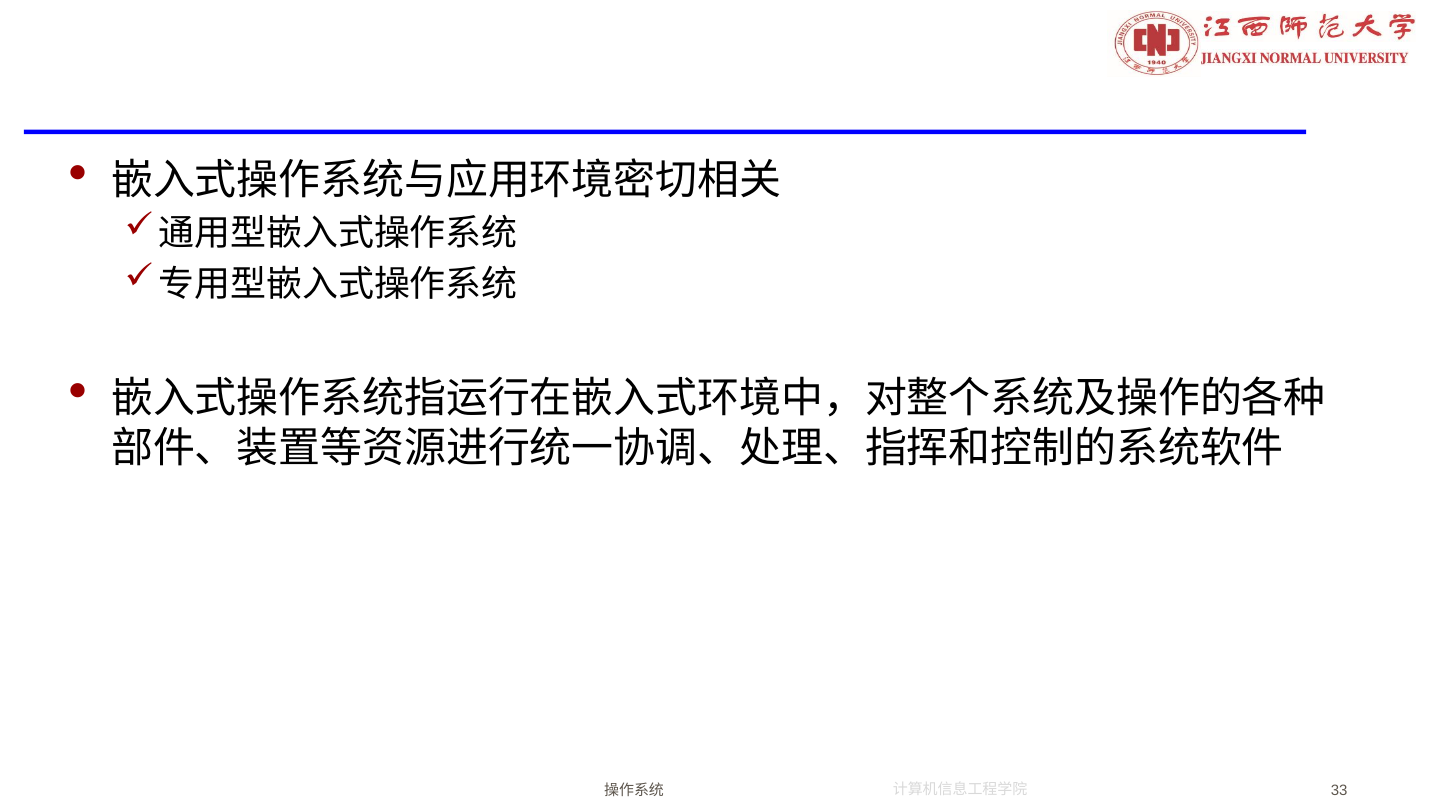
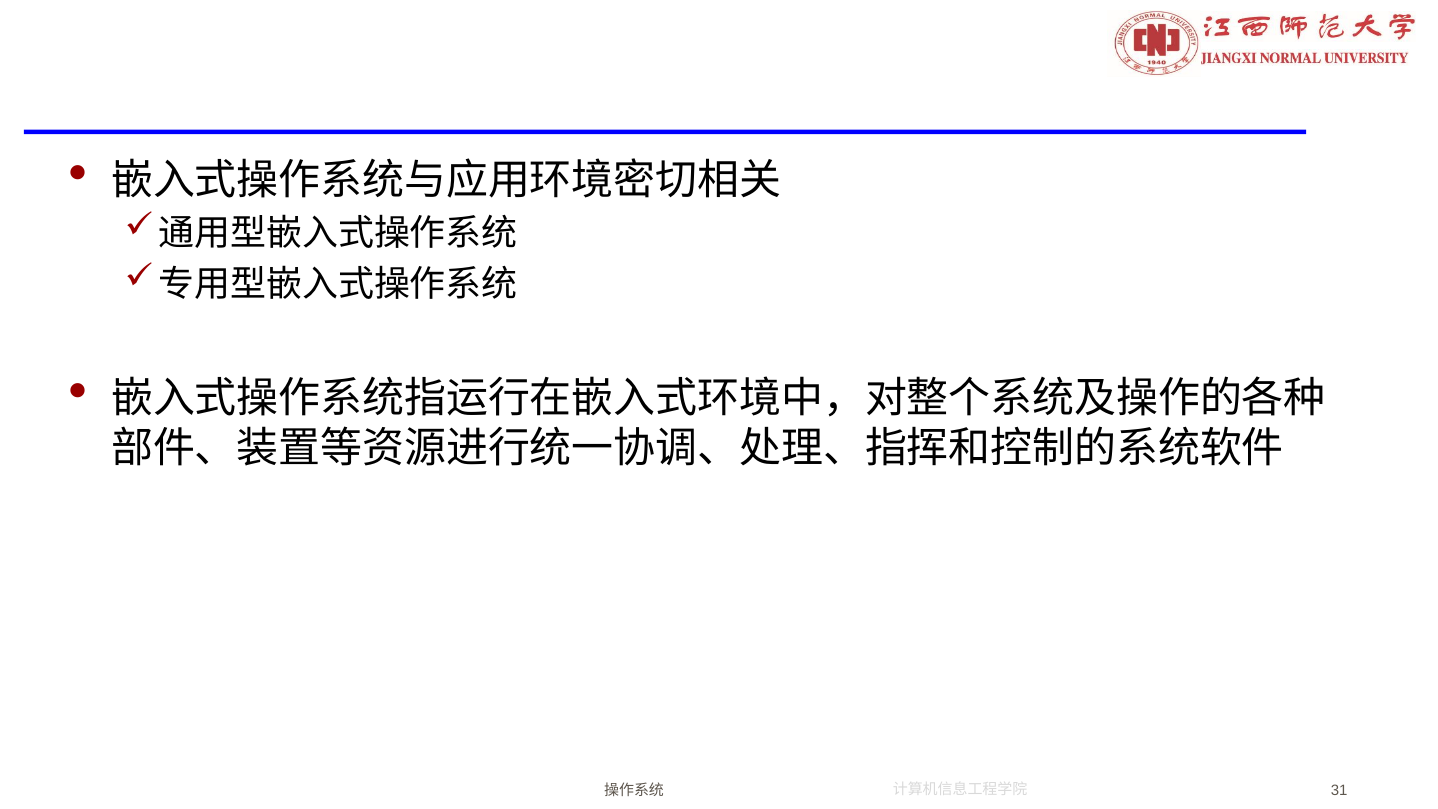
33: 33 -> 31 (1339, 790)
